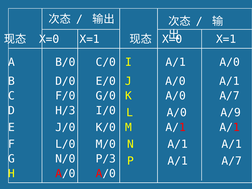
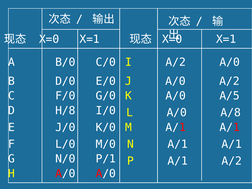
I A/1: A/1 -> A/2 (176, 62)
A/0 A/1: A/1 -> A/2 (229, 81)
A/0 A/7: A/7 -> A/5 (230, 96)
H/3: H/3 -> H/8 (65, 111)
A/9: A/9 -> A/8 (231, 113)
P/3: P/3 -> P/1 (106, 159)
A/1 A/7: A/7 -> A/2 (232, 161)
